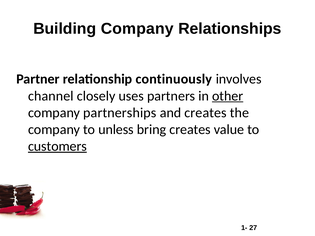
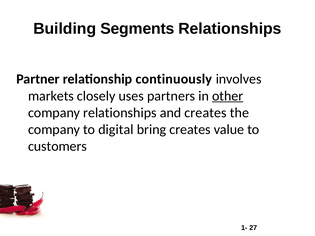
Building Company: Company -> Segments (137, 29)
channel: channel -> markets (51, 96)
company partnerships: partnerships -> relationships (120, 113)
unless: unless -> digital (116, 130)
customers underline: present -> none (58, 146)
